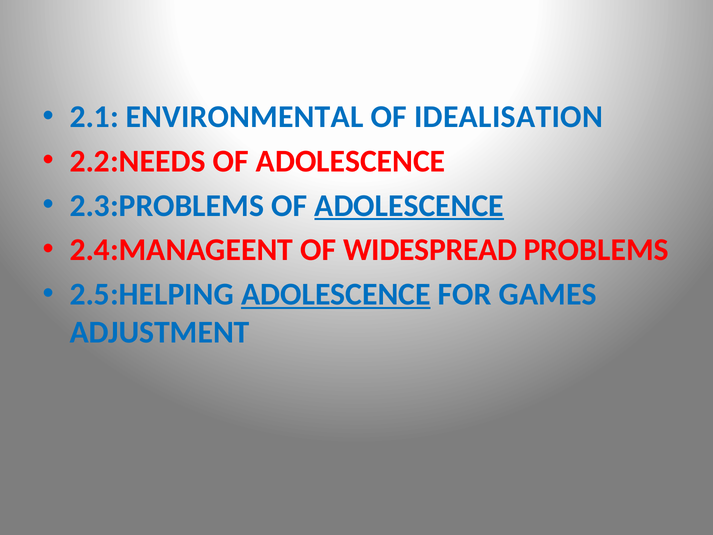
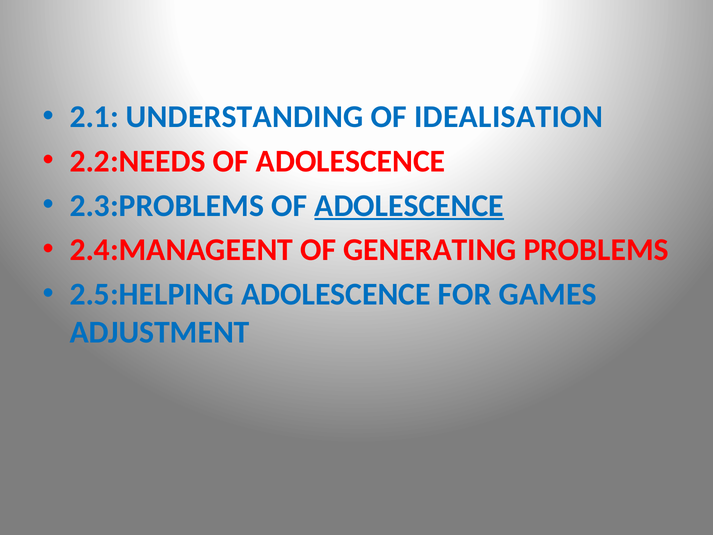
ENVIRONMENTAL: ENVIRONMENTAL -> UNDERSTANDING (245, 117)
WIDESPREAD: WIDESPREAD -> GENERATING (430, 250)
ADOLESCENCE underline: present -> none (336, 294)
